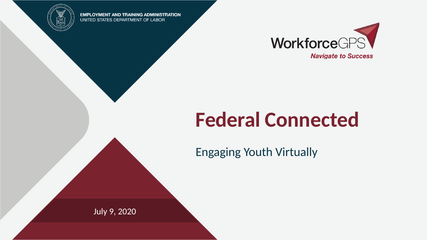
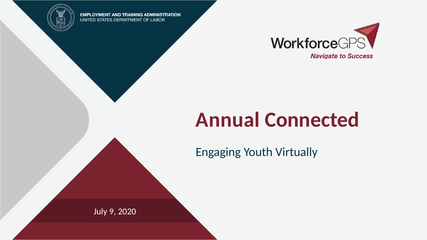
Federal: Federal -> Annual (228, 120)
